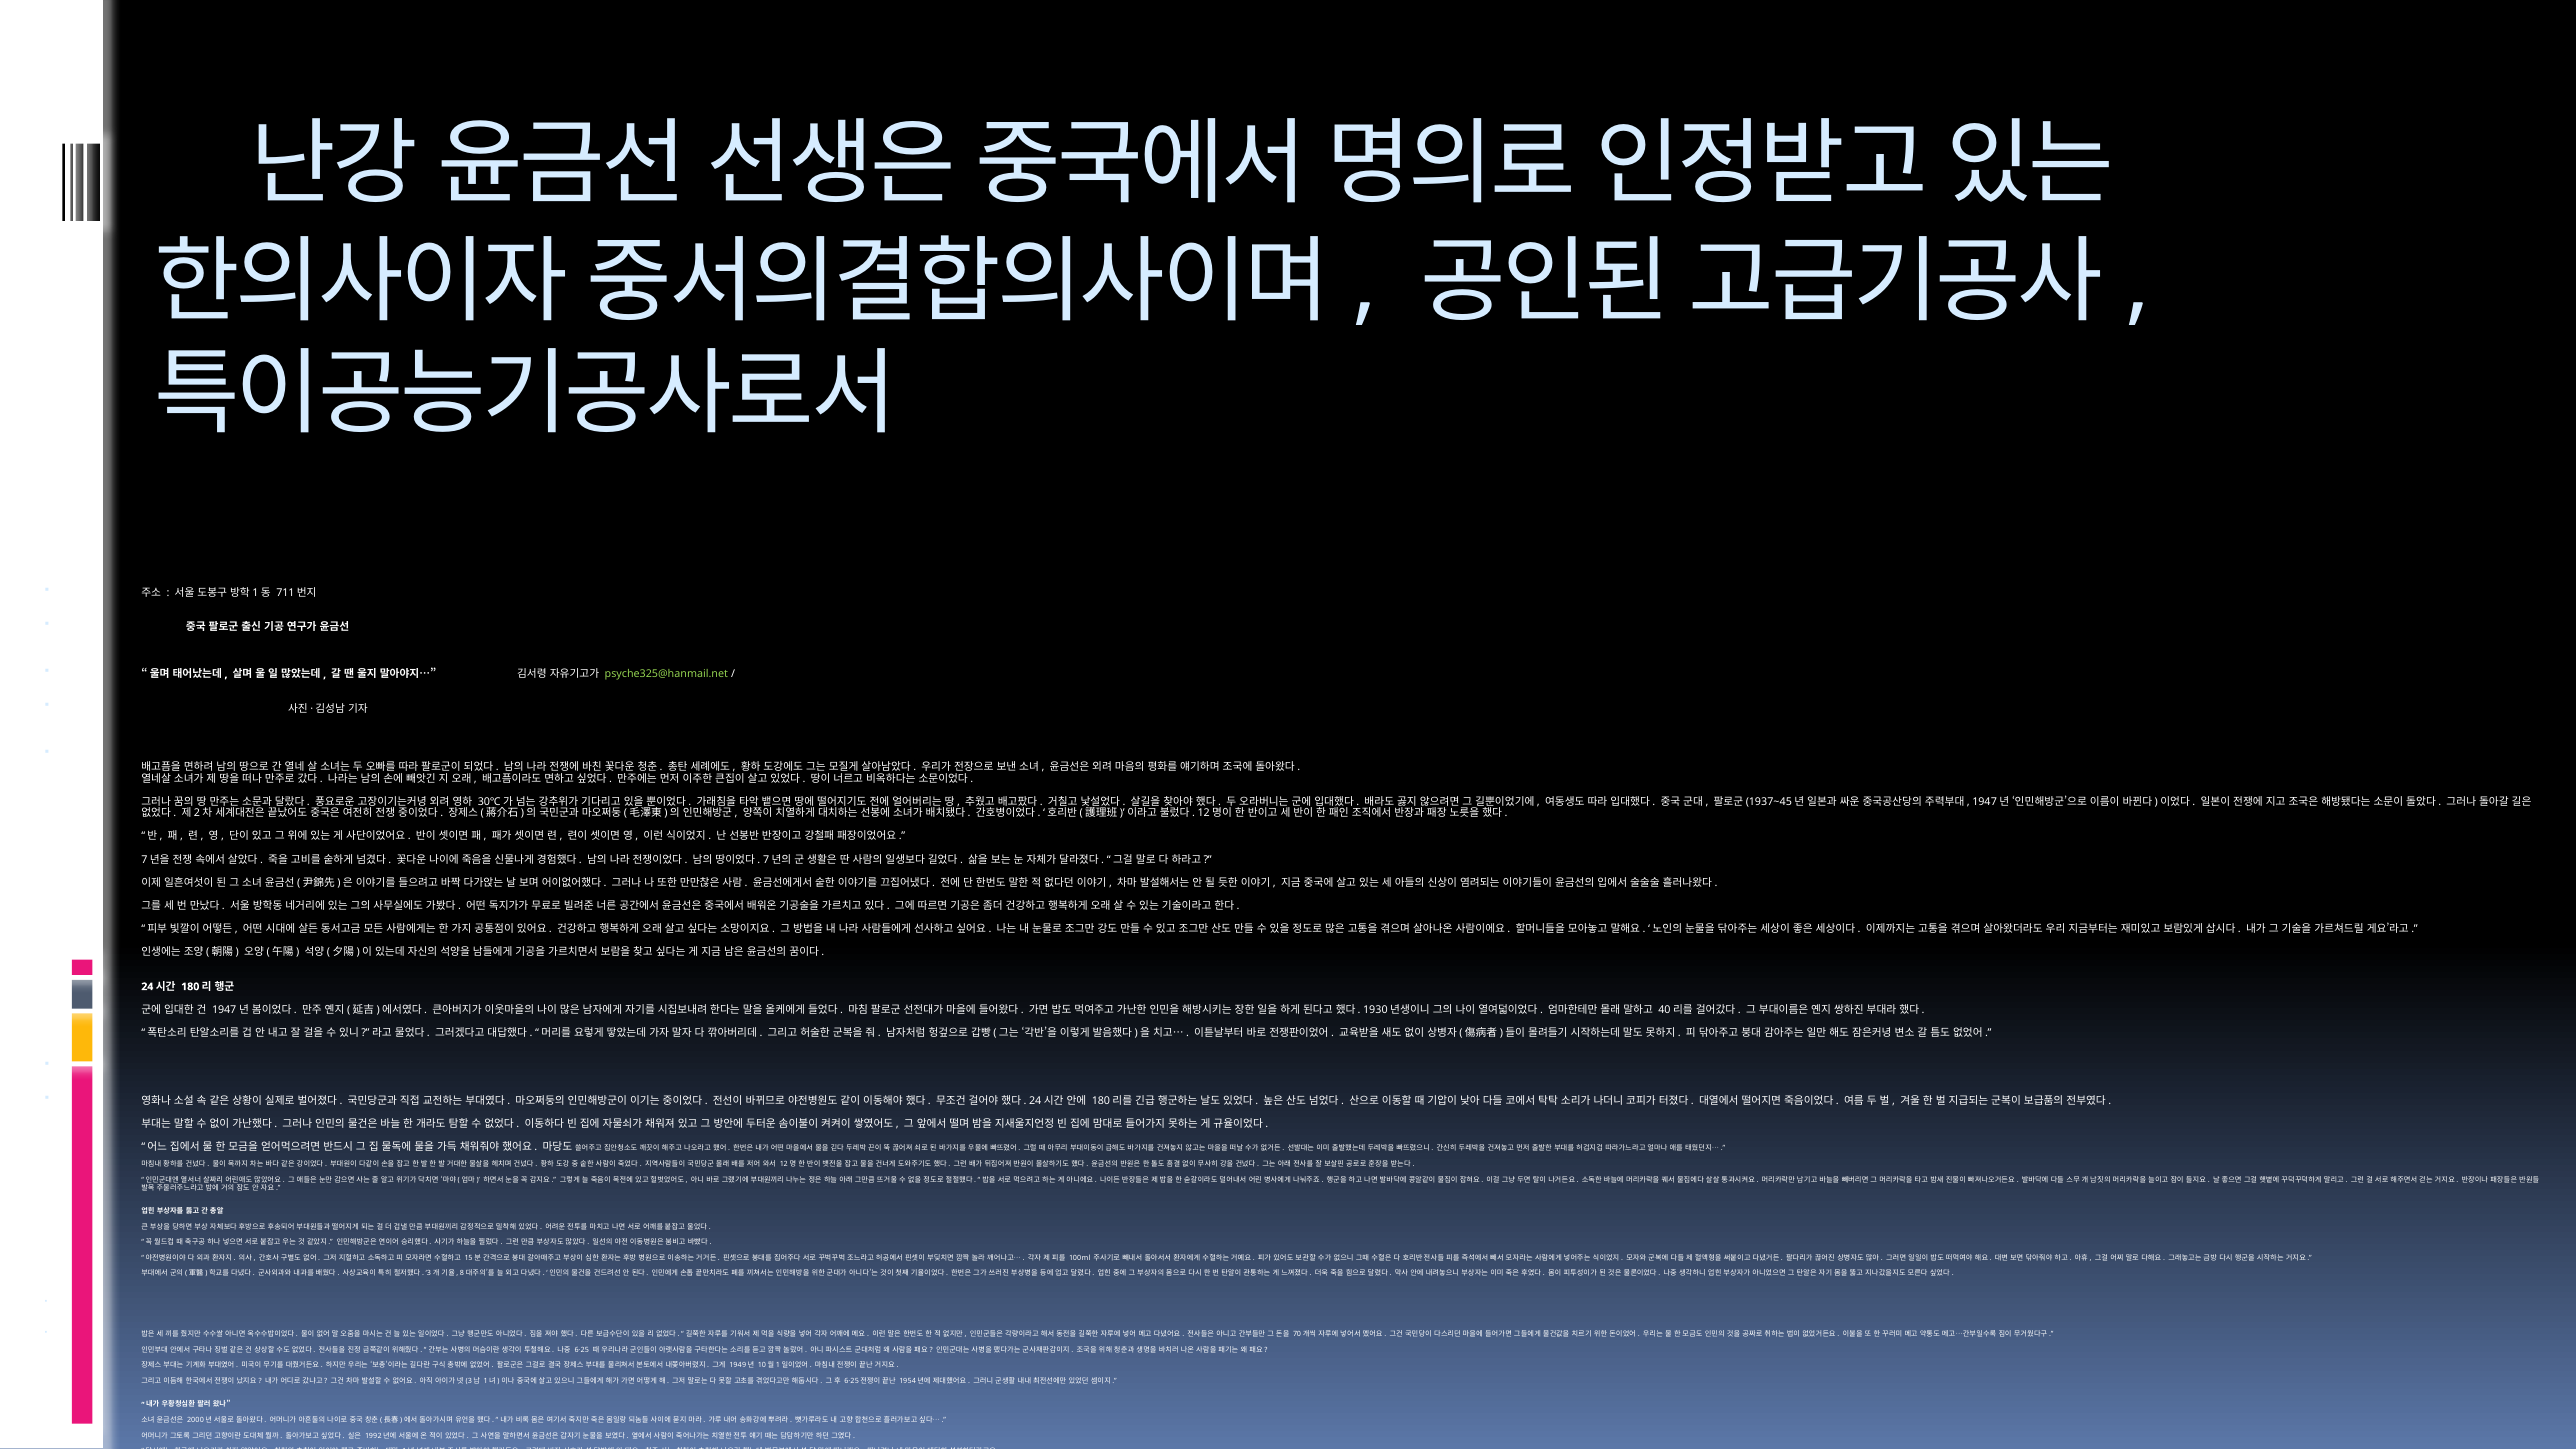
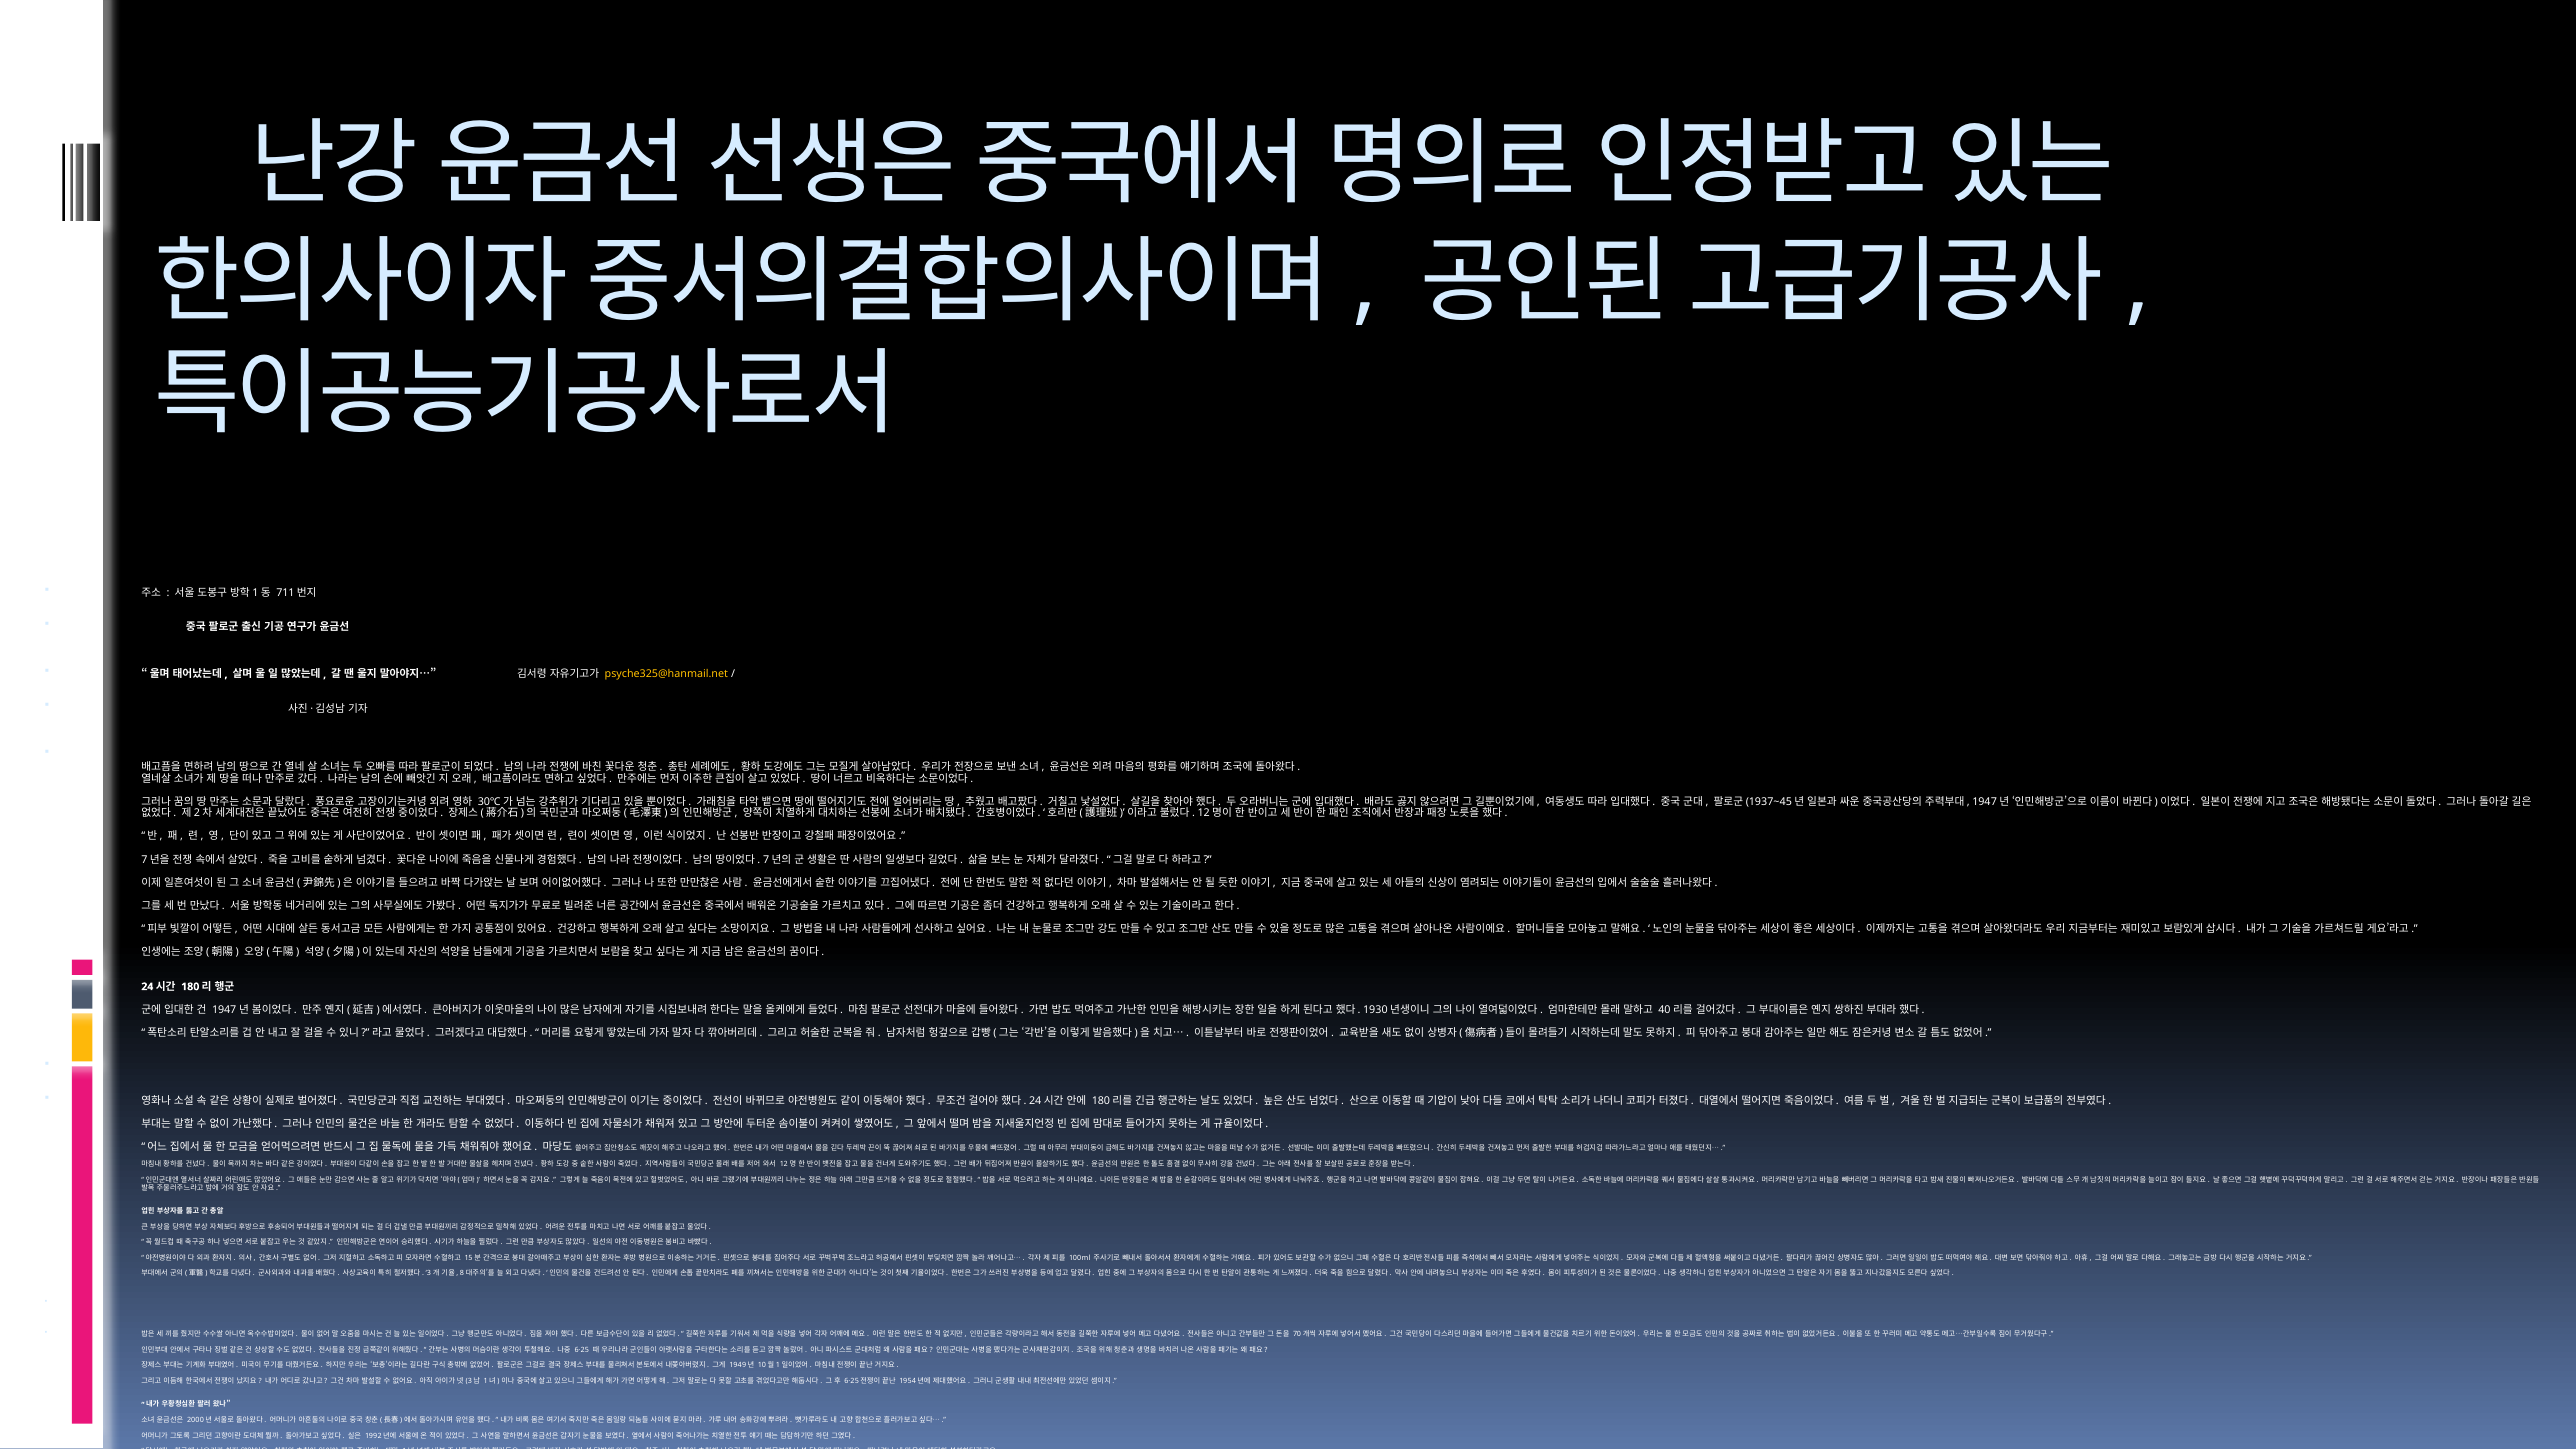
psyche325@hanmail.net colour: light green -> yellow (666, 674)
